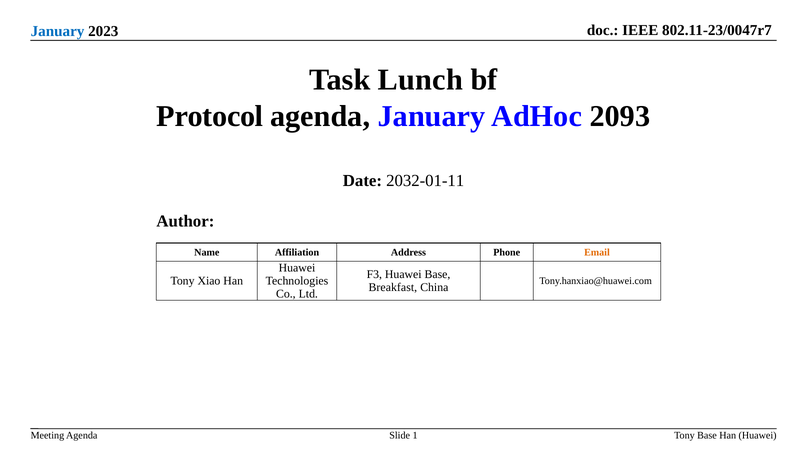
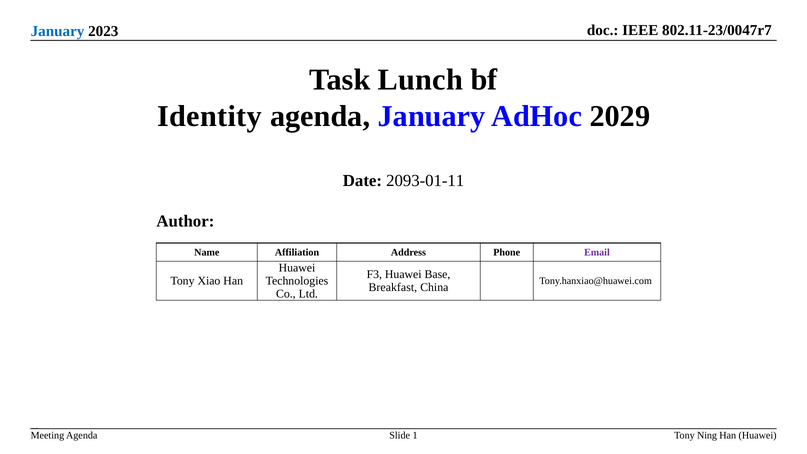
Protocol: Protocol -> Identity (210, 116)
2093: 2093 -> 2029 (620, 116)
2032-01-11: 2032-01-11 -> 2093-01-11 (425, 181)
Email colour: orange -> purple (597, 252)
Tony Base: Base -> Ning (707, 435)
